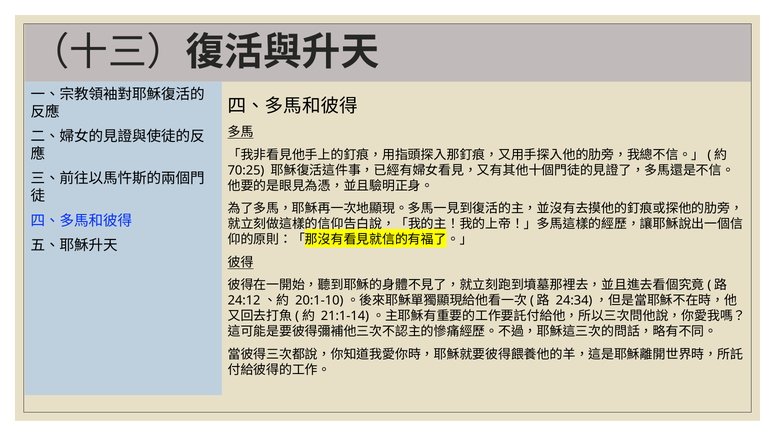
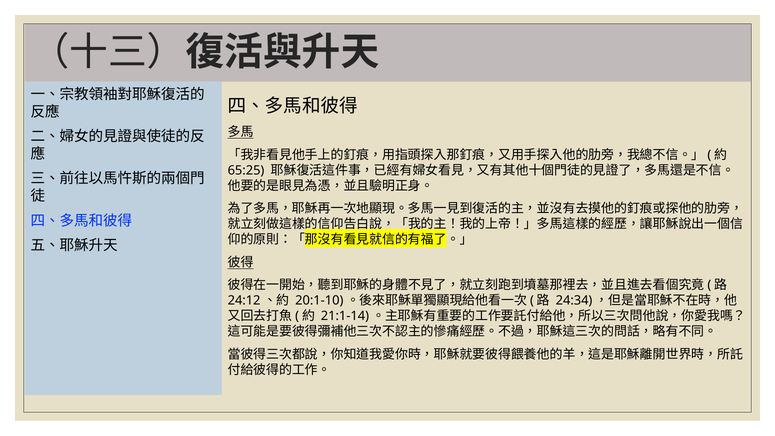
70:25: 70:25 -> 65:25 (246, 170)
